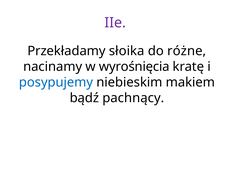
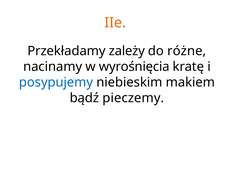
IIe colour: purple -> orange (115, 23)
słoika: słoika -> zależy (127, 51)
pachnący: pachnący -> pieczemy (133, 98)
